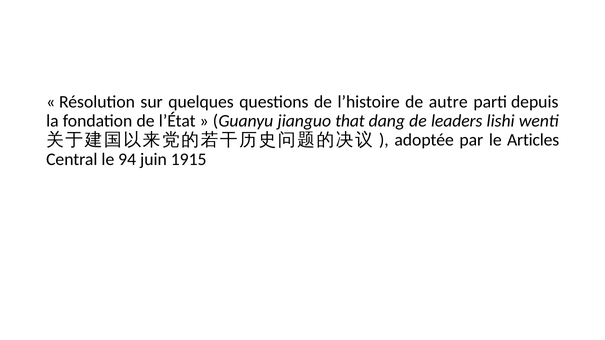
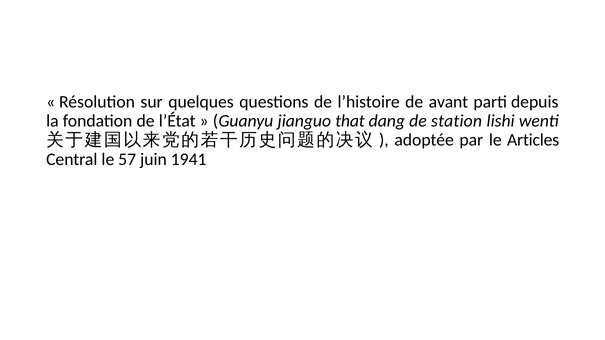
autre: autre -> avant (448, 102)
leaders: leaders -> station (457, 121)
94: 94 -> 57 (127, 159)
1915: 1915 -> 1941 (189, 159)
